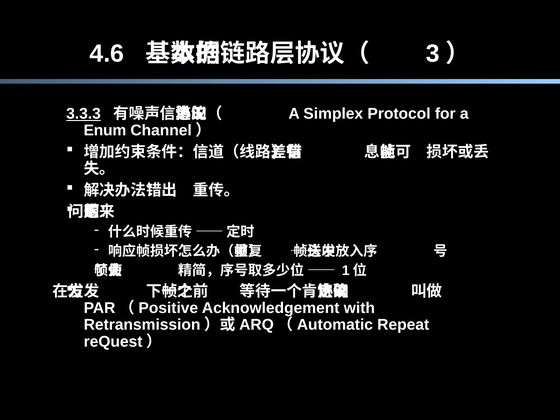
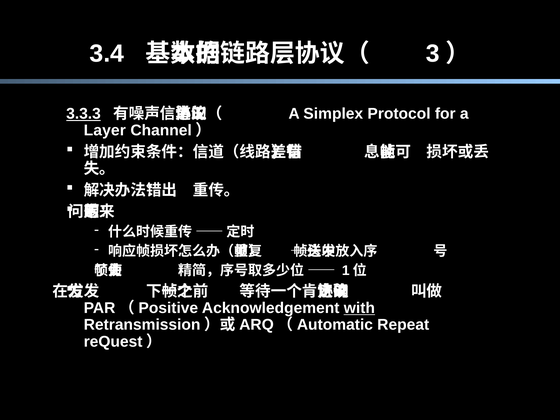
4.6: 4.6 -> 3.4 (107, 54)
Enum: Enum -> Layer (105, 130)
with underline: none -> present (359, 308)
